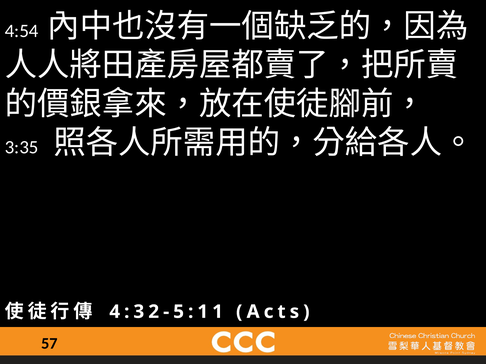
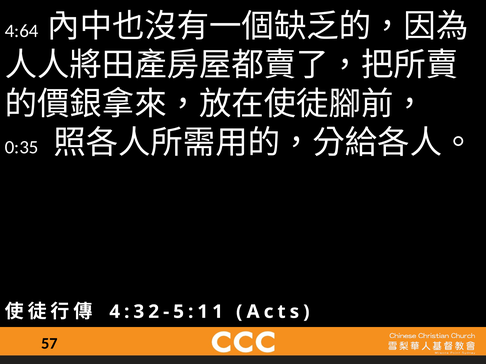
4:54: 4:54 -> 4:64 (22, 31)
3:35: 3:35 -> 0:35 (22, 148)
